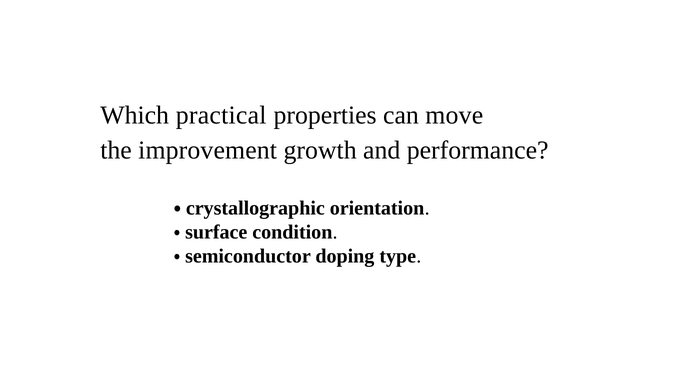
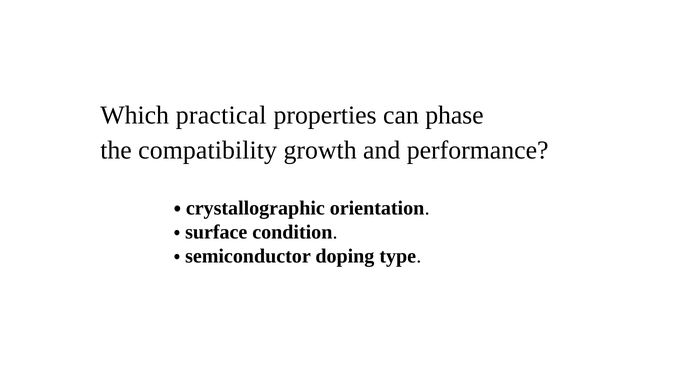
move: move -> phase (454, 115)
improvement: improvement -> compatibility (208, 150)
